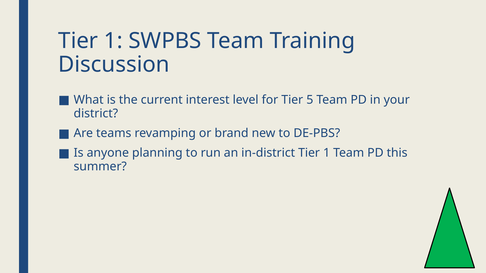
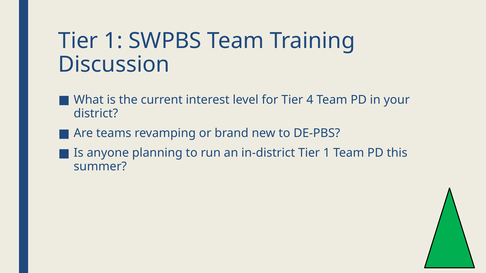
5: 5 -> 4 (310, 100)
